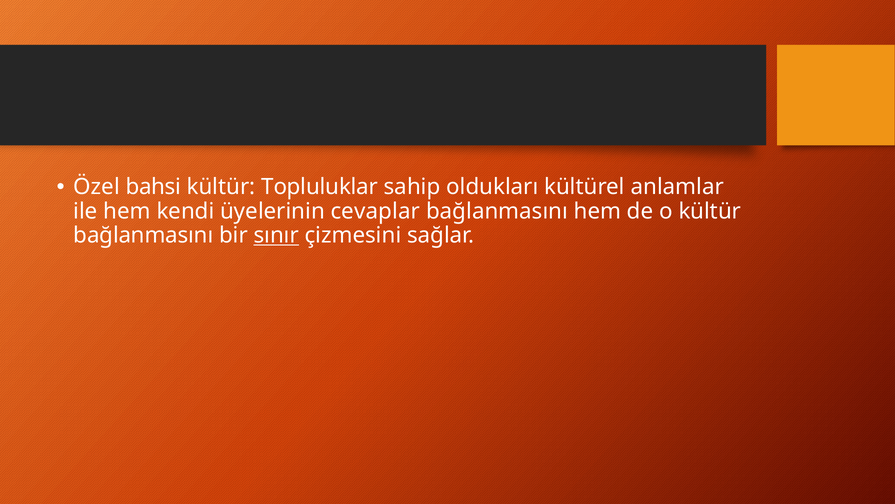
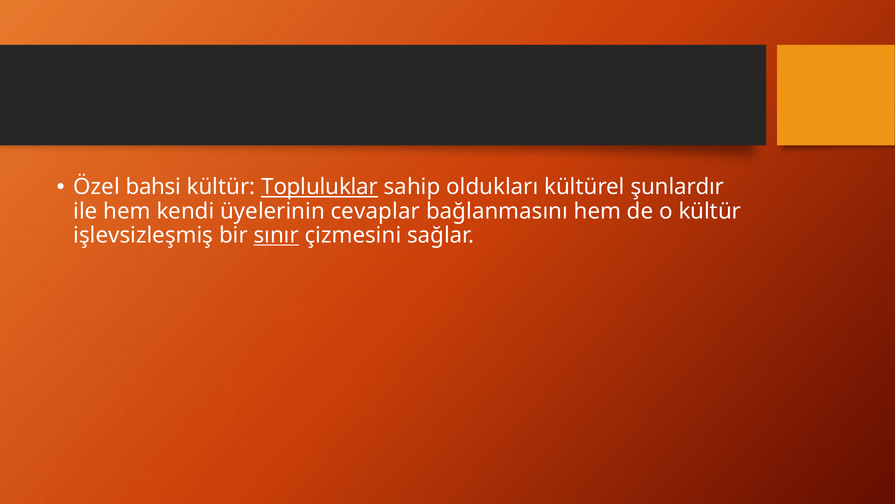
Topluluklar underline: none -> present (320, 187)
anlamlar: anlamlar -> şunlardır (677, 187)
bağlanmasını: bağlanmasını -> işlevsizleşmiş (143, 235)
